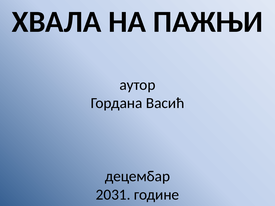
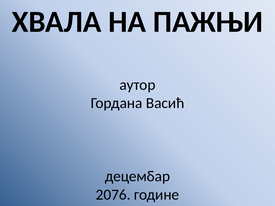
2031: 2031 -> 2076 (113, 195)
